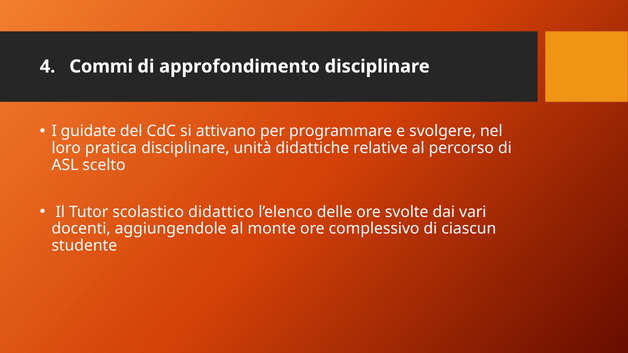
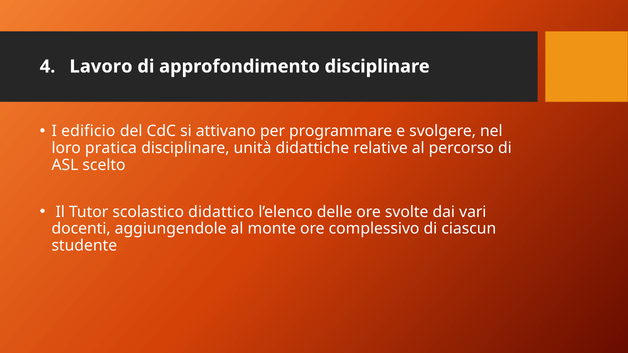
Commi: Commi -> Lavoro (101, 67)
guidate: guidate -> edificio (88, 131)
